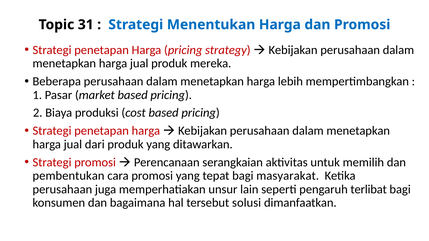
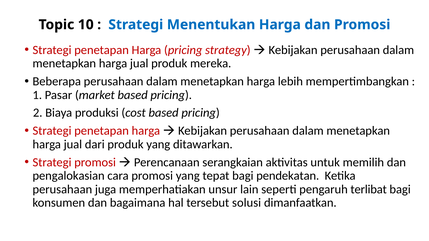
31: 31 -> 10 (86, 25)
pembentukan: pembentukan -> pengalokasian (69, 176)
masyarakat: masyarakat -> pendekatan (288, 176)
